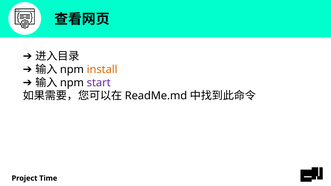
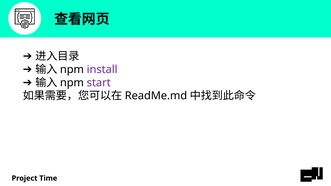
install colour: orange -> purple (102, 69)
